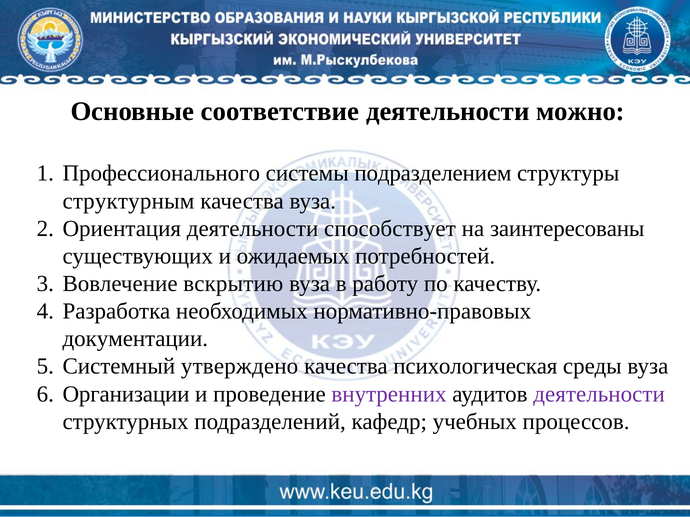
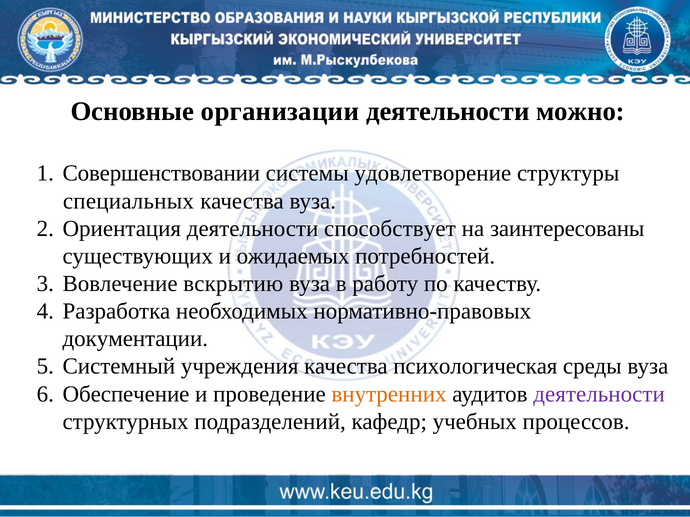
соответствие: соответствие -> организации (280, 112)
Профессионального: Профессионального -> Совершенствовании (161, 174)
подразделением: подразделением -> удовлетворение (433, 174)
структурным: структурным -> специальных (128, 201)
утверждено: утверждено -> учреждения (240, 367)
Организации: Организации -> Обеспечение (126, 394)
внутренних colour: purple -> orange (389, 394)
